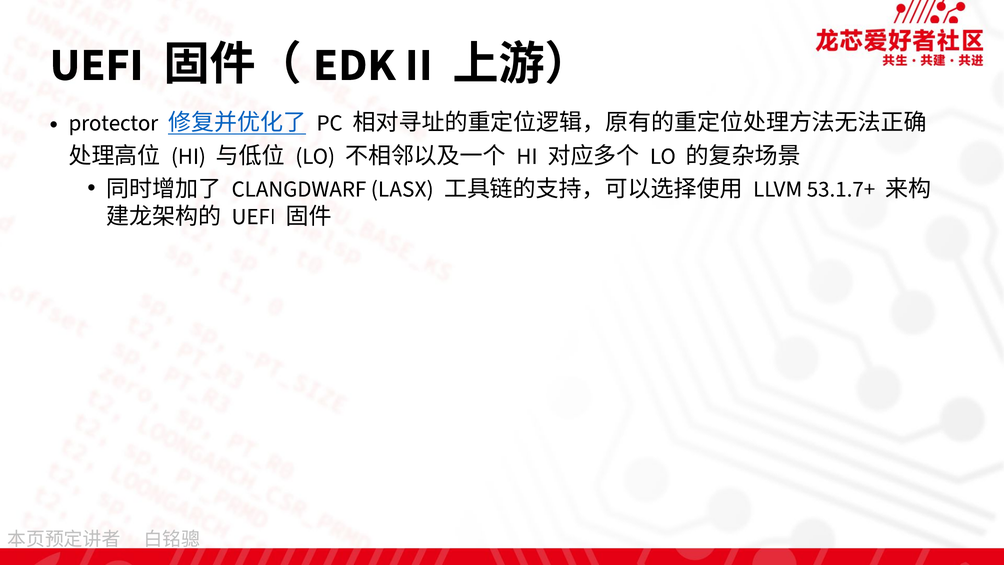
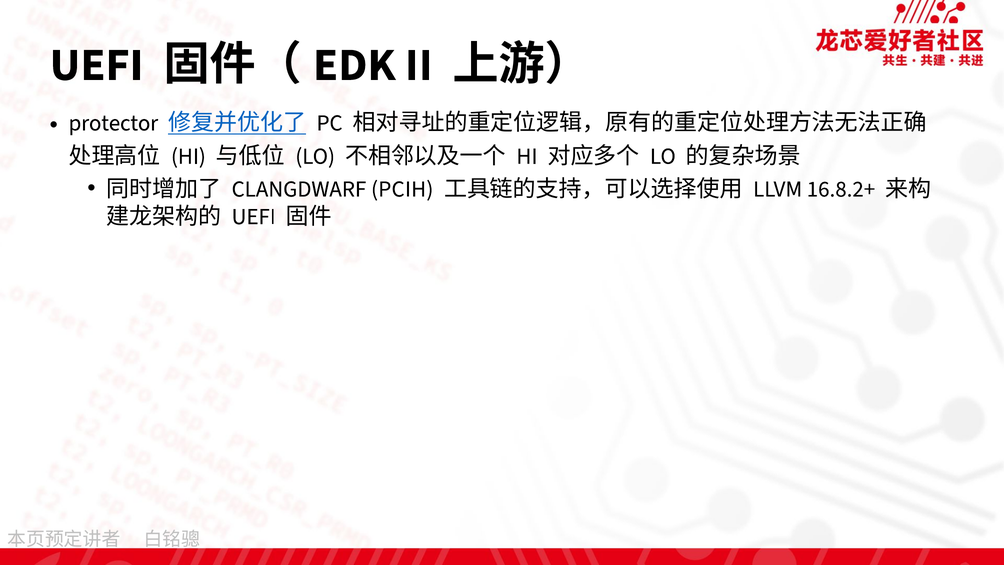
LASX: LASX -> PCIH (402, 189)
53.1.7+: 53.1.7+ -> 16.8.2+ (841, 189)
